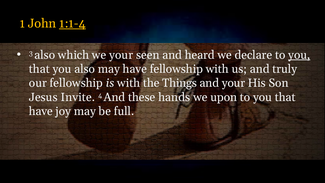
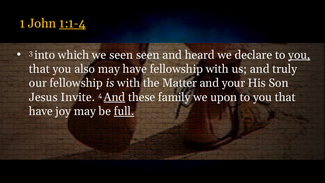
3 also: also -> into (45, 55)
we your: your -> seen (121, 55)
Things: Things -> Matter (180, 83)
And underline: none -> present (114, 97)
hands: hands -> family (174, 97)
full underline: none -> present (124, 111)
